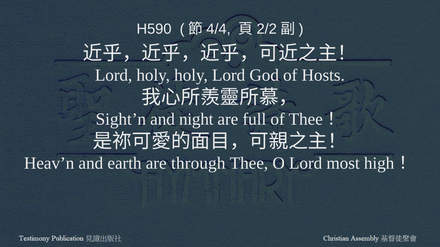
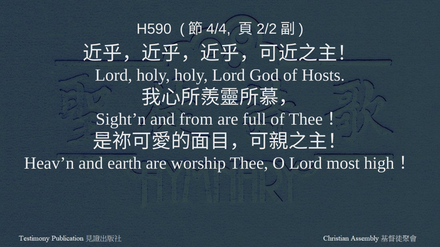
night: night -> from (196, 119)
through: through -> worship (198, 164)
